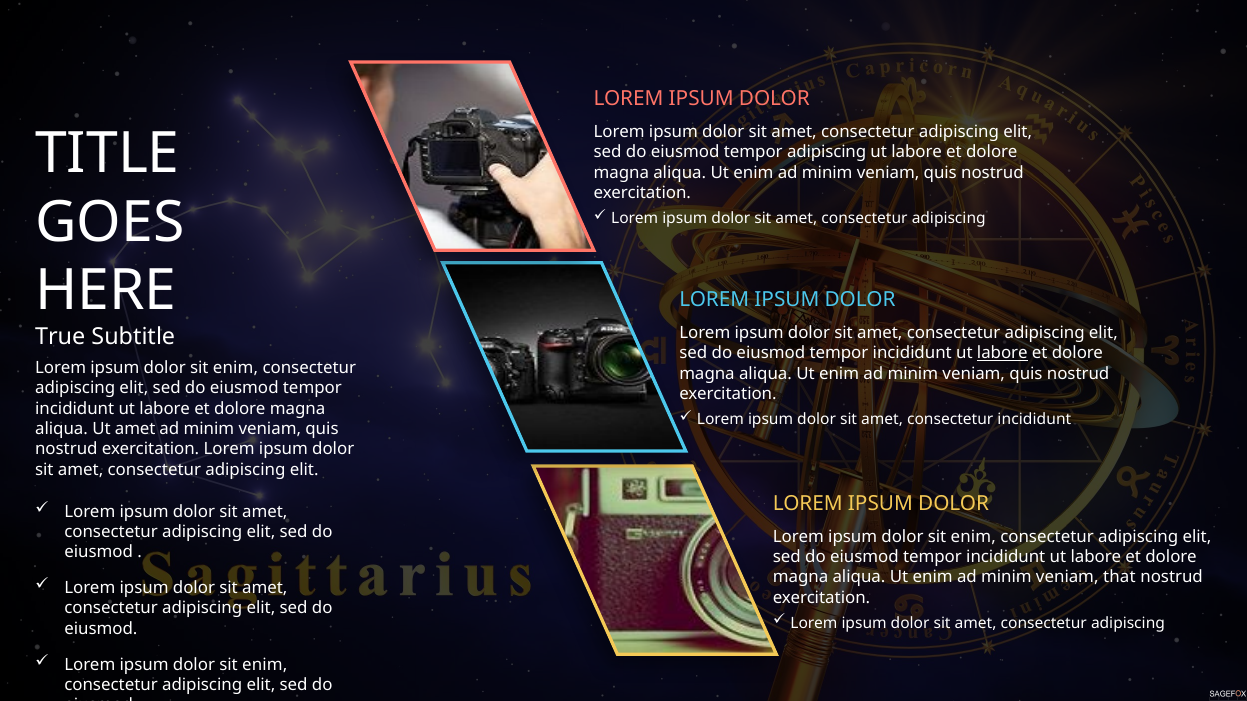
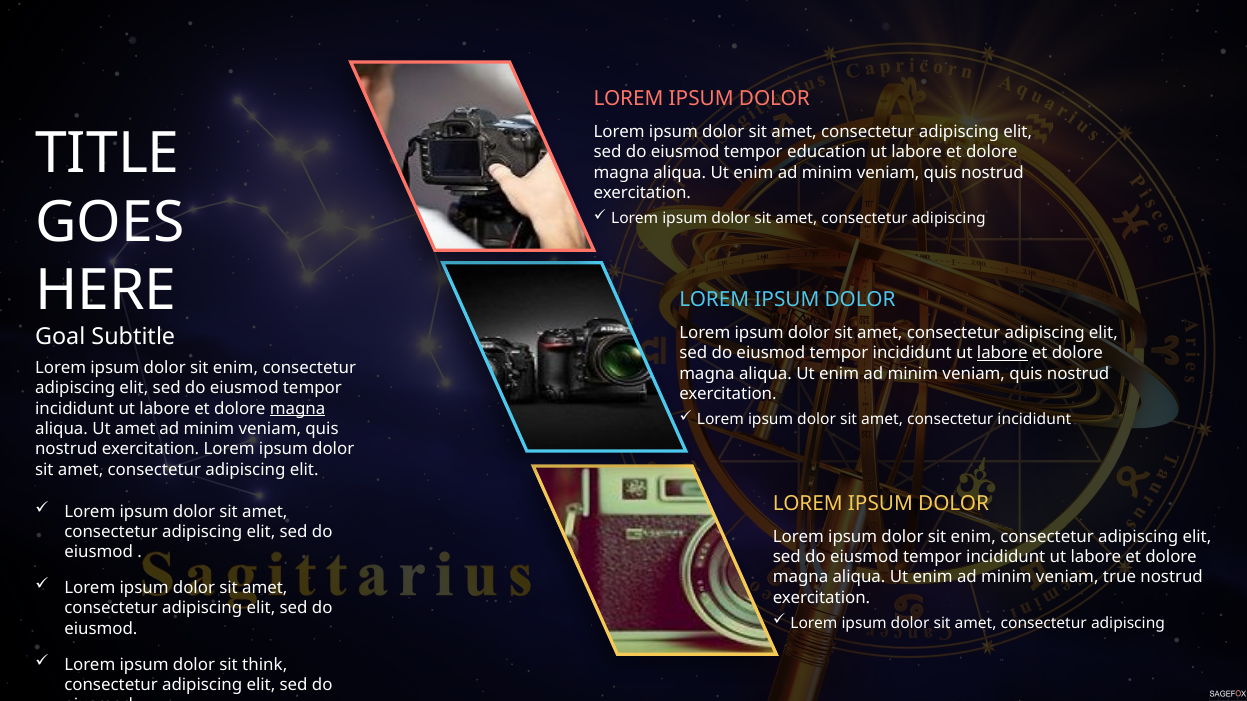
tempor adipiscing: adipiscing -> education (827, 152)
True: True -> Goal (60, 337)
magna underline: none -> present (298, 409)
that: that -> true (1119, 578)
enim: enim -> think (265, 665)
